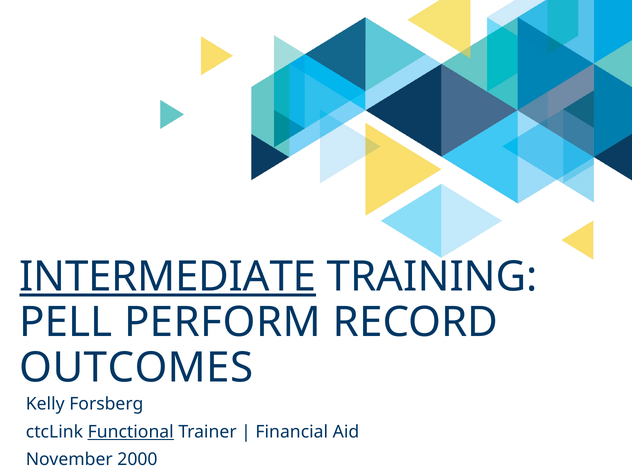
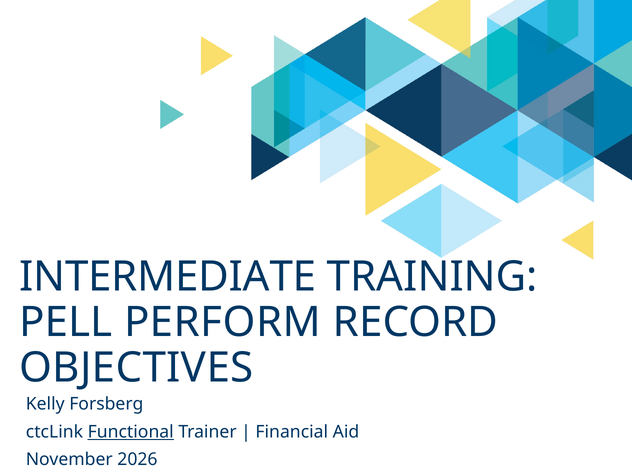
INTERMEDIATE underline: present -> none (168, 277)
OUTCOMES: OUTCOMES -> OBJECTIVES (136, 368)
2000: 2000 -> 2026 (137, 460)
